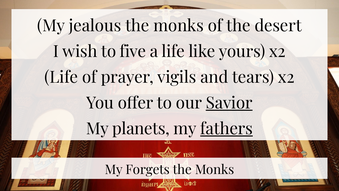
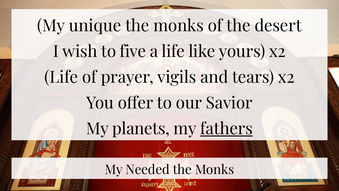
jealous: jealous -> unique (95, 26)
Savior underline: present -> none (229, 103)
Forgets: Forgets -> Needed (148, 170)
